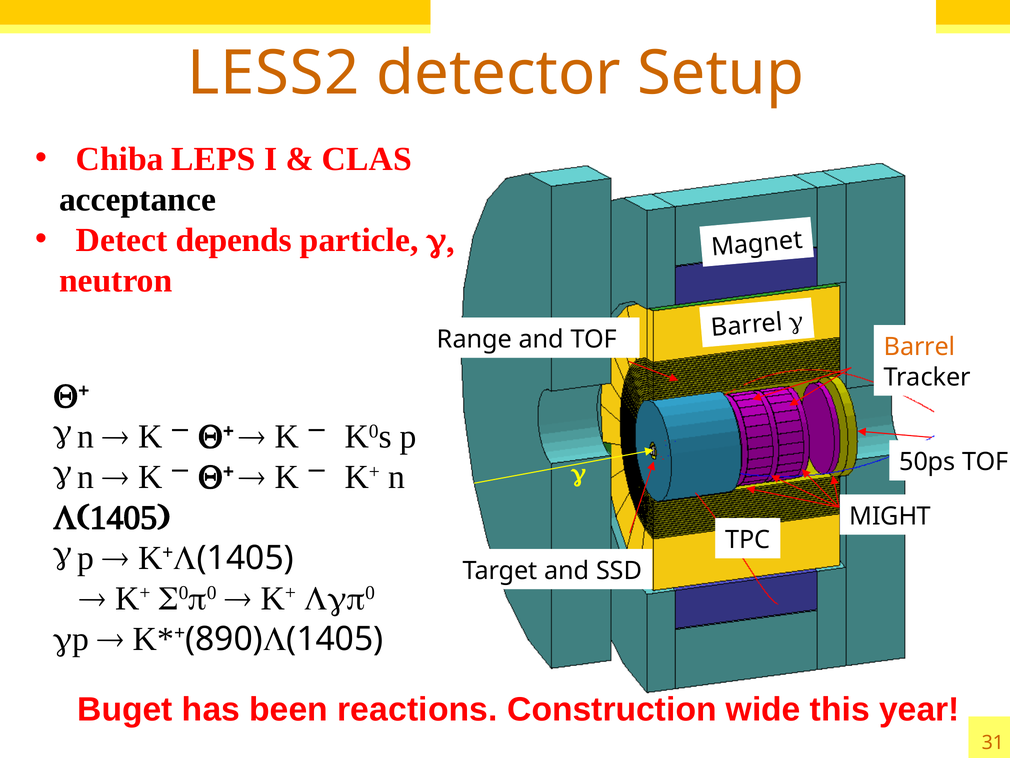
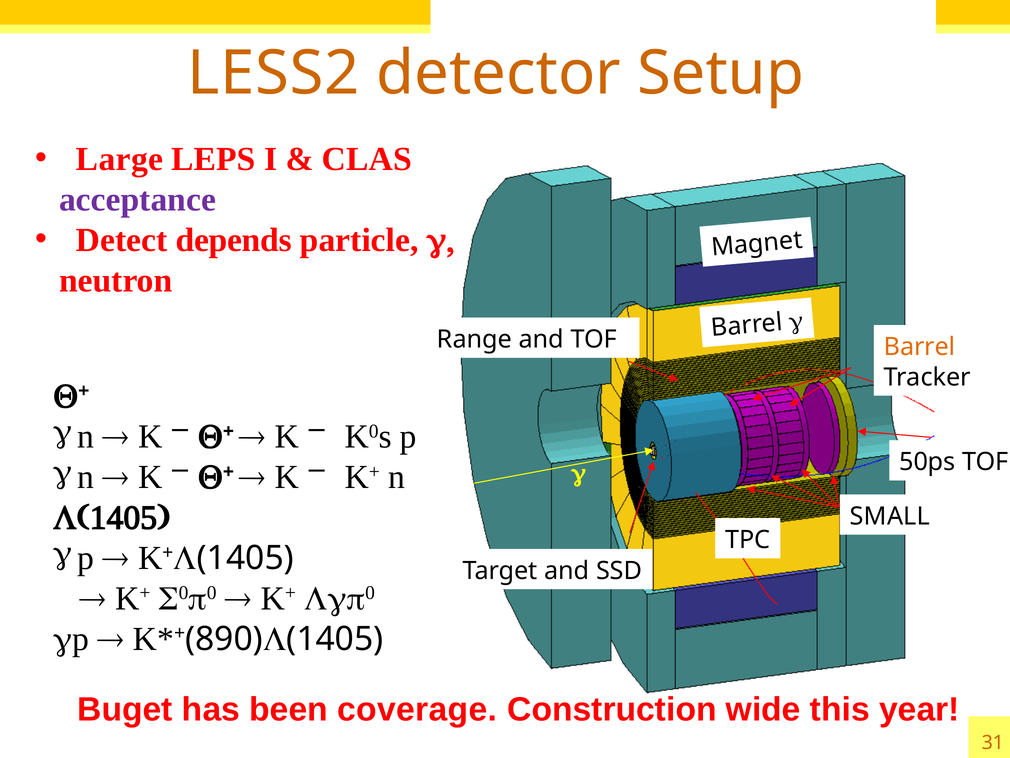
Chiba: Chiba -> Large (120, 159)
acceptance colour: black -> purple (138, 199)
MIGHT: MIGHT -> SMALL (890, 516)
reactions: reactions -> coverage (417, 709)
